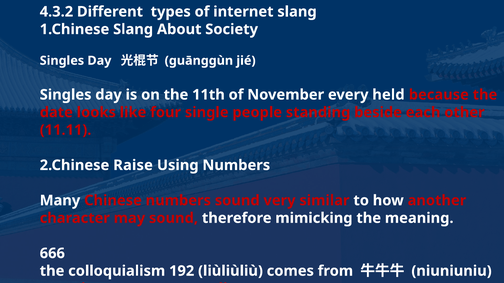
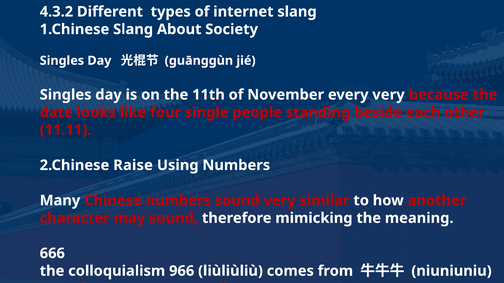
every held: held -> very (388, 95)
192: 192 -> 966 (182, 271)
